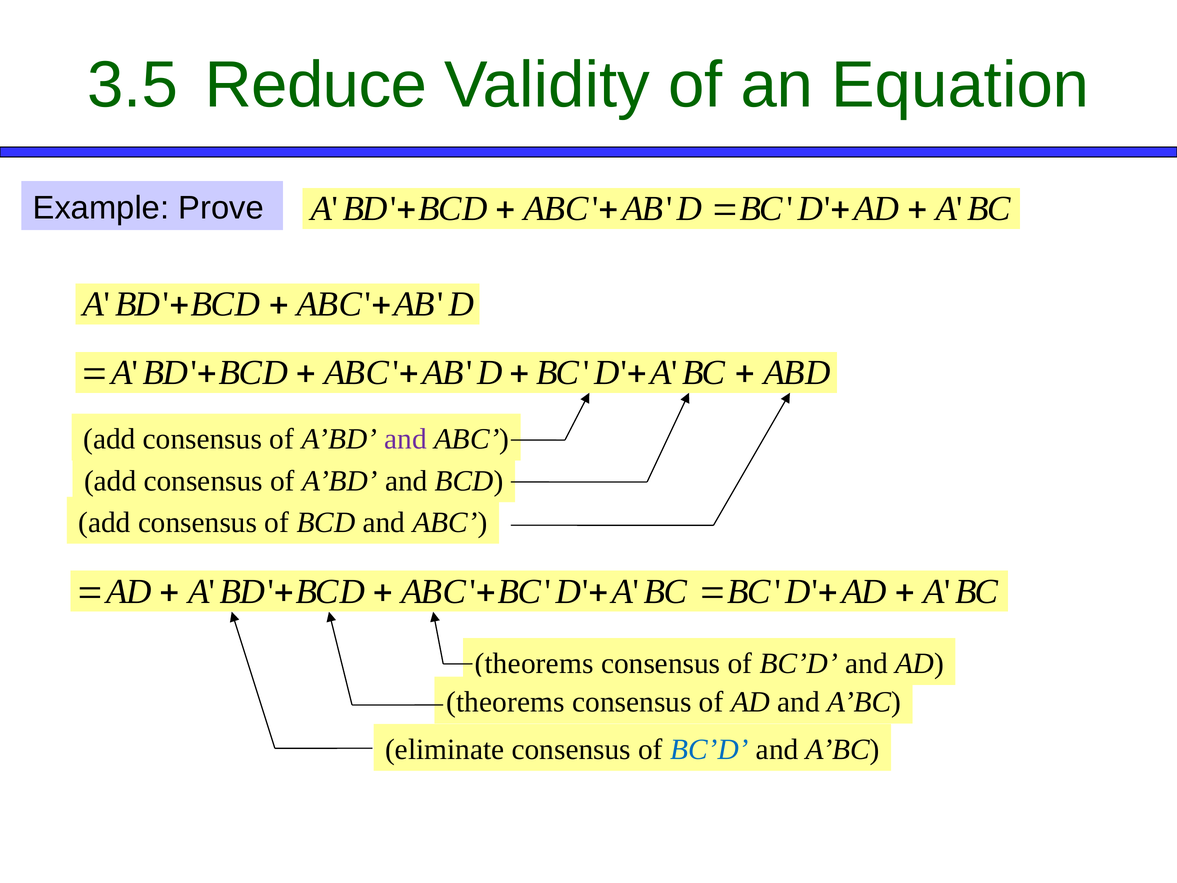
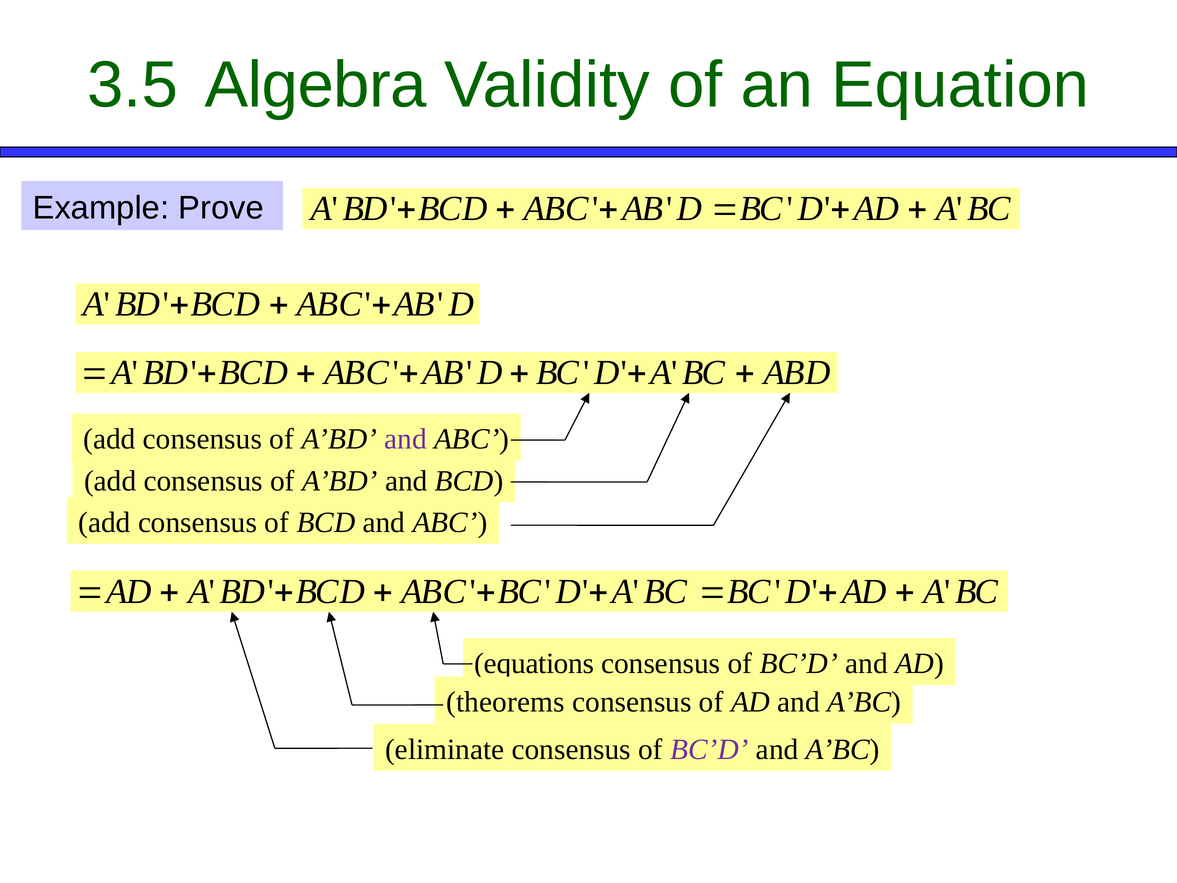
Reduce: Reduce -> Algebra (316, 85)
theorems: theorems -> equations (534, 663)
BC’D colour: blue -> purple (710, 749)
